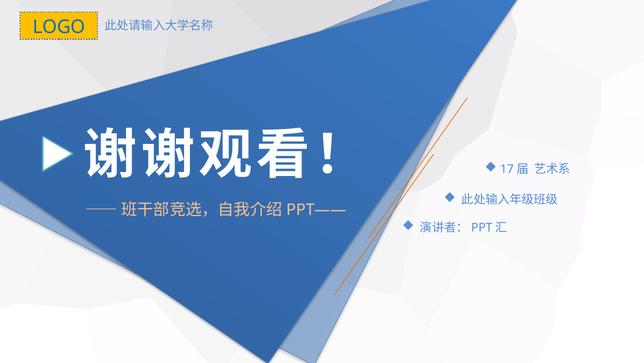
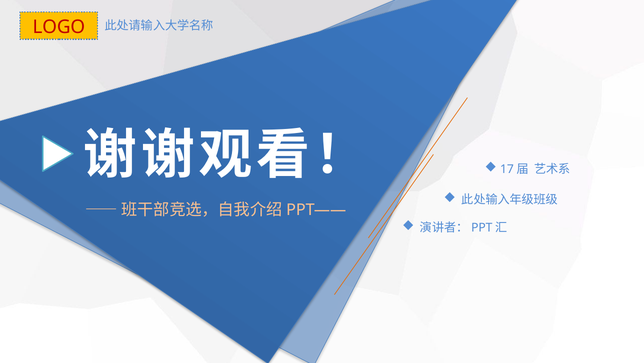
LOGO colour: blue -> red (59, 27)
